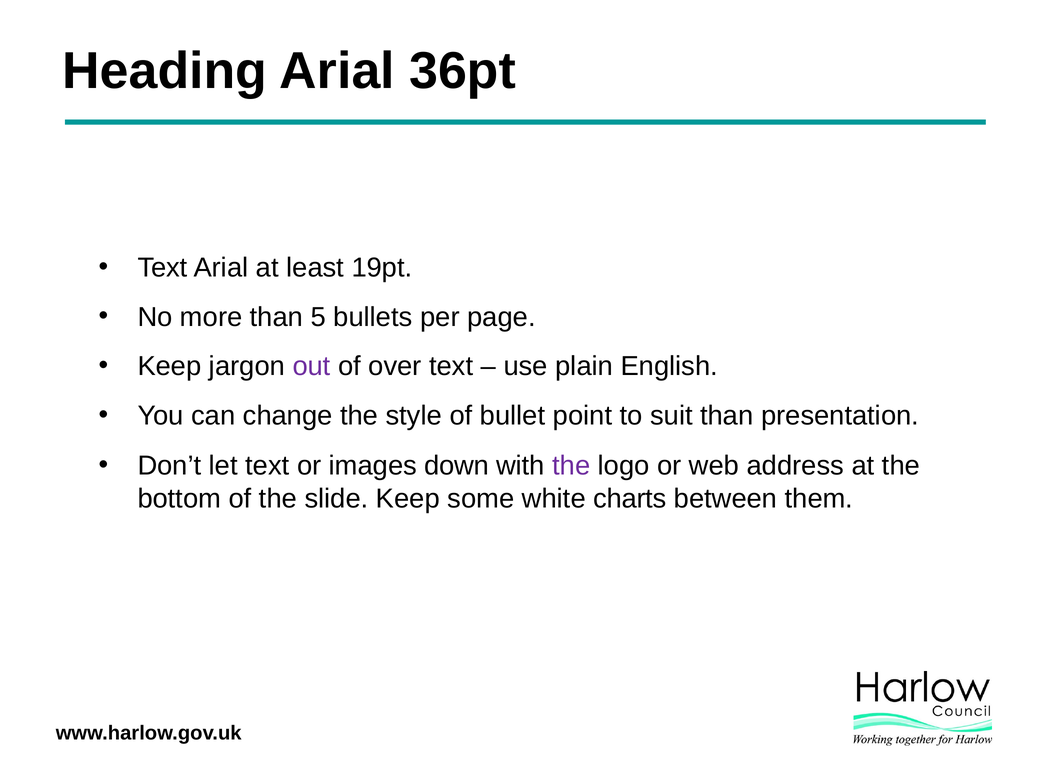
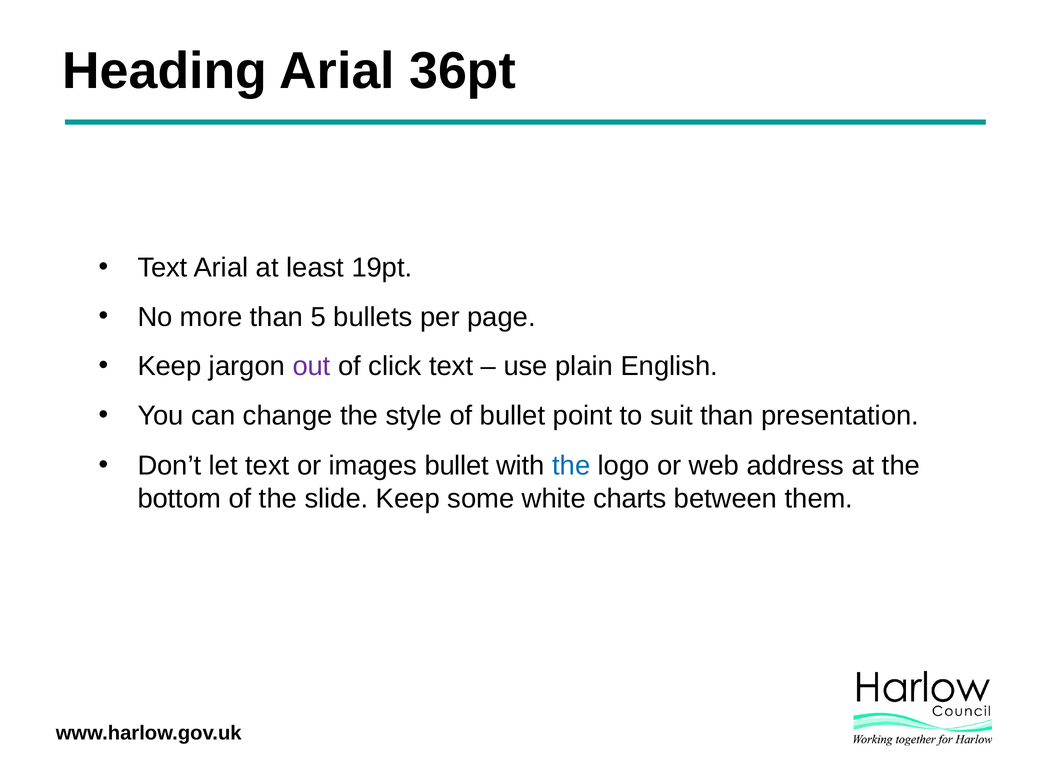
over: over -> click (395, 366)
images down: down -> bullet (457, 466)
the colour: purple -> blue (571, 466)
